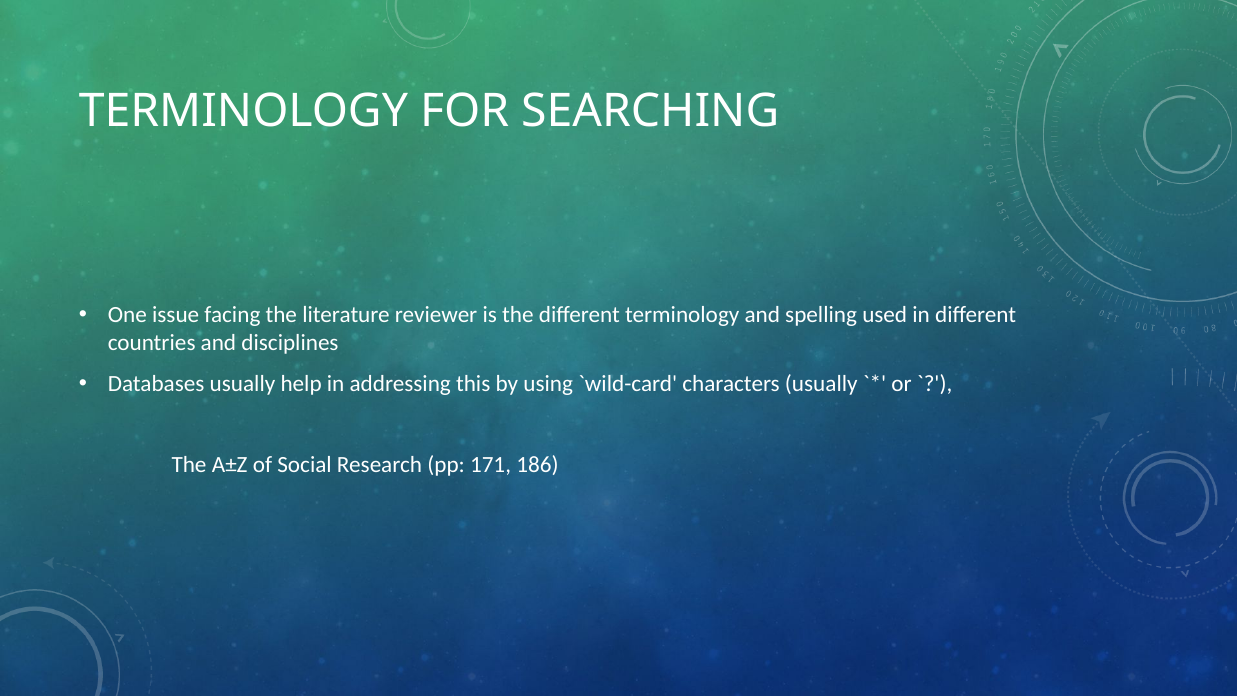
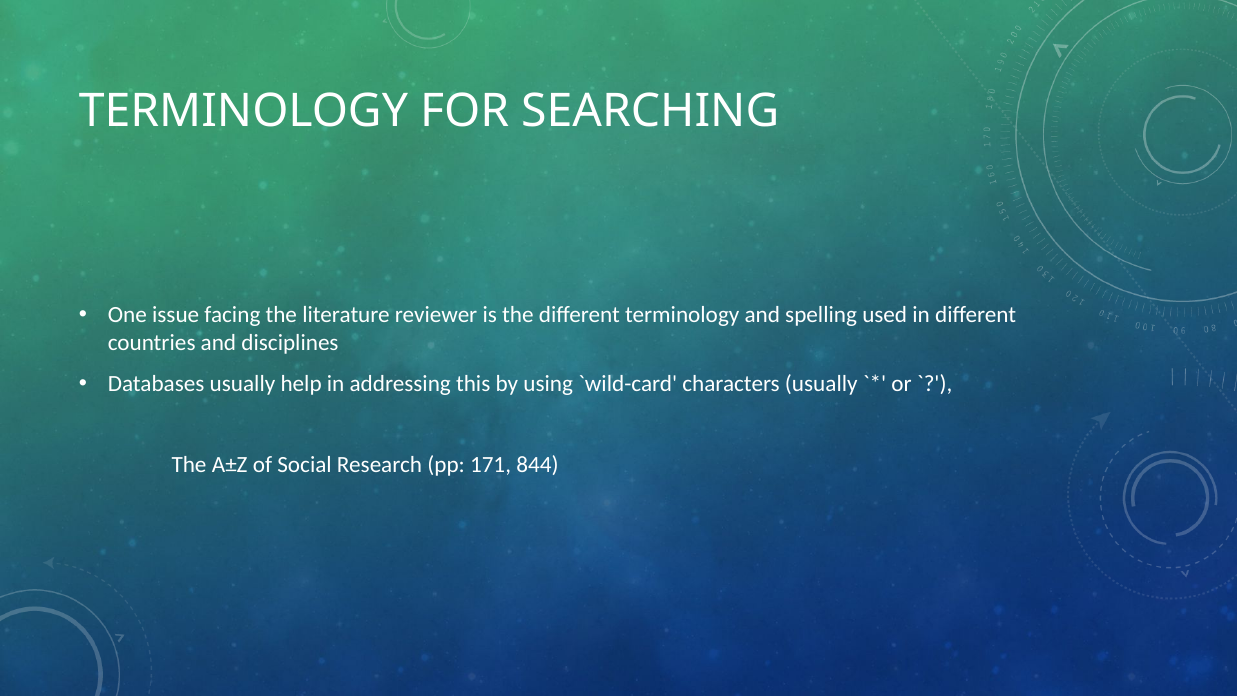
186: 186 -> 844 (537, 465)
